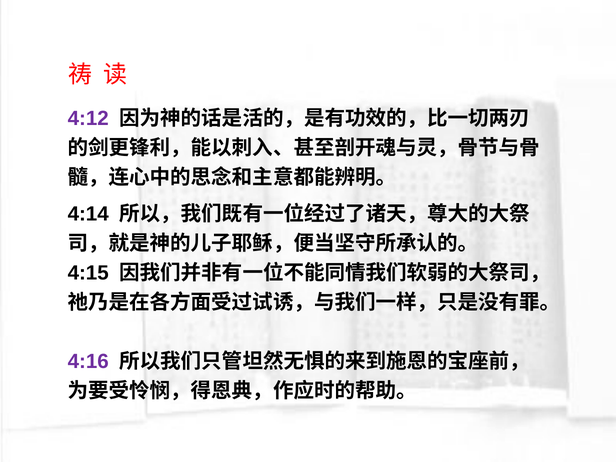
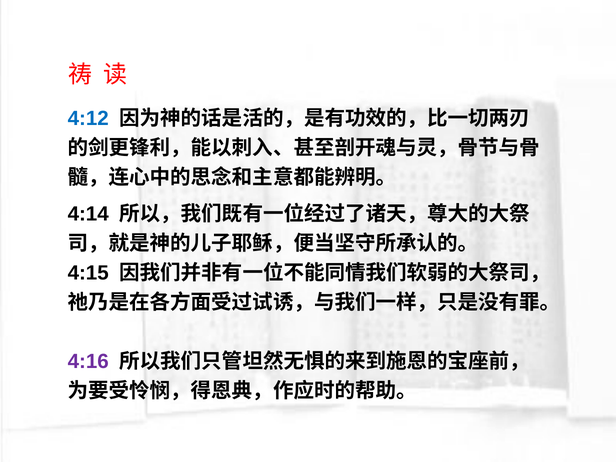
4:12 colour: purple -> blue (88, 118)
